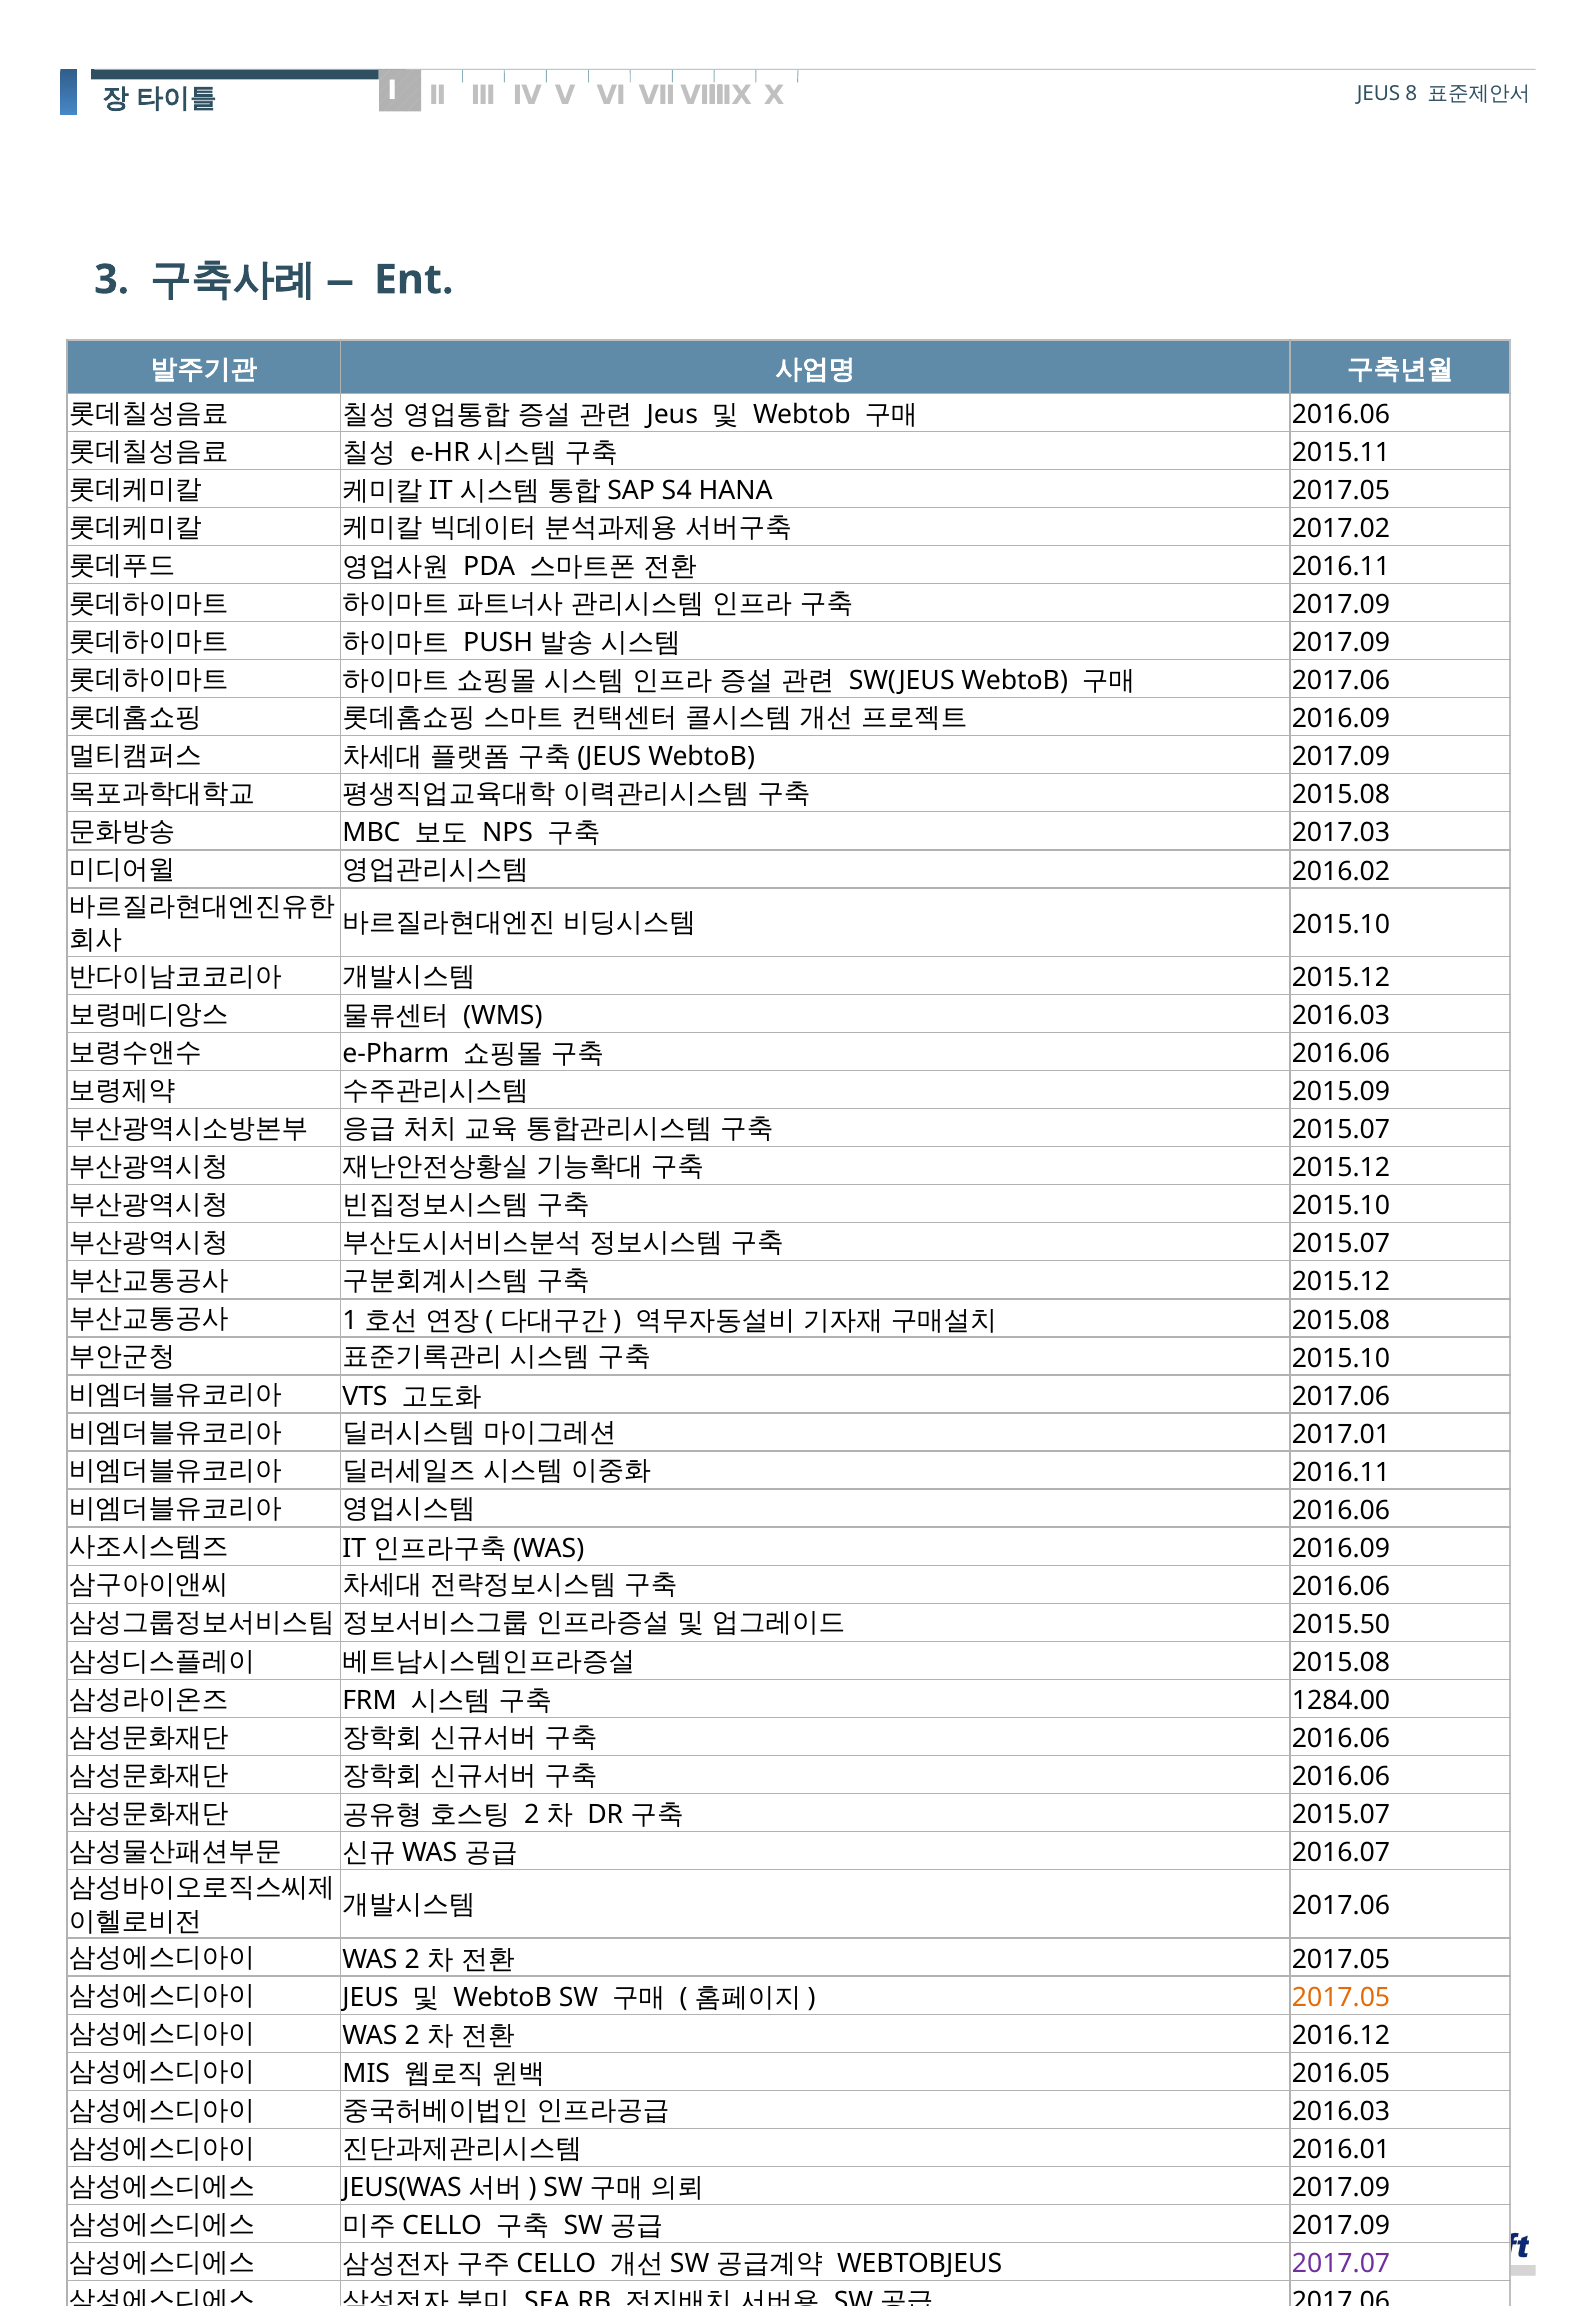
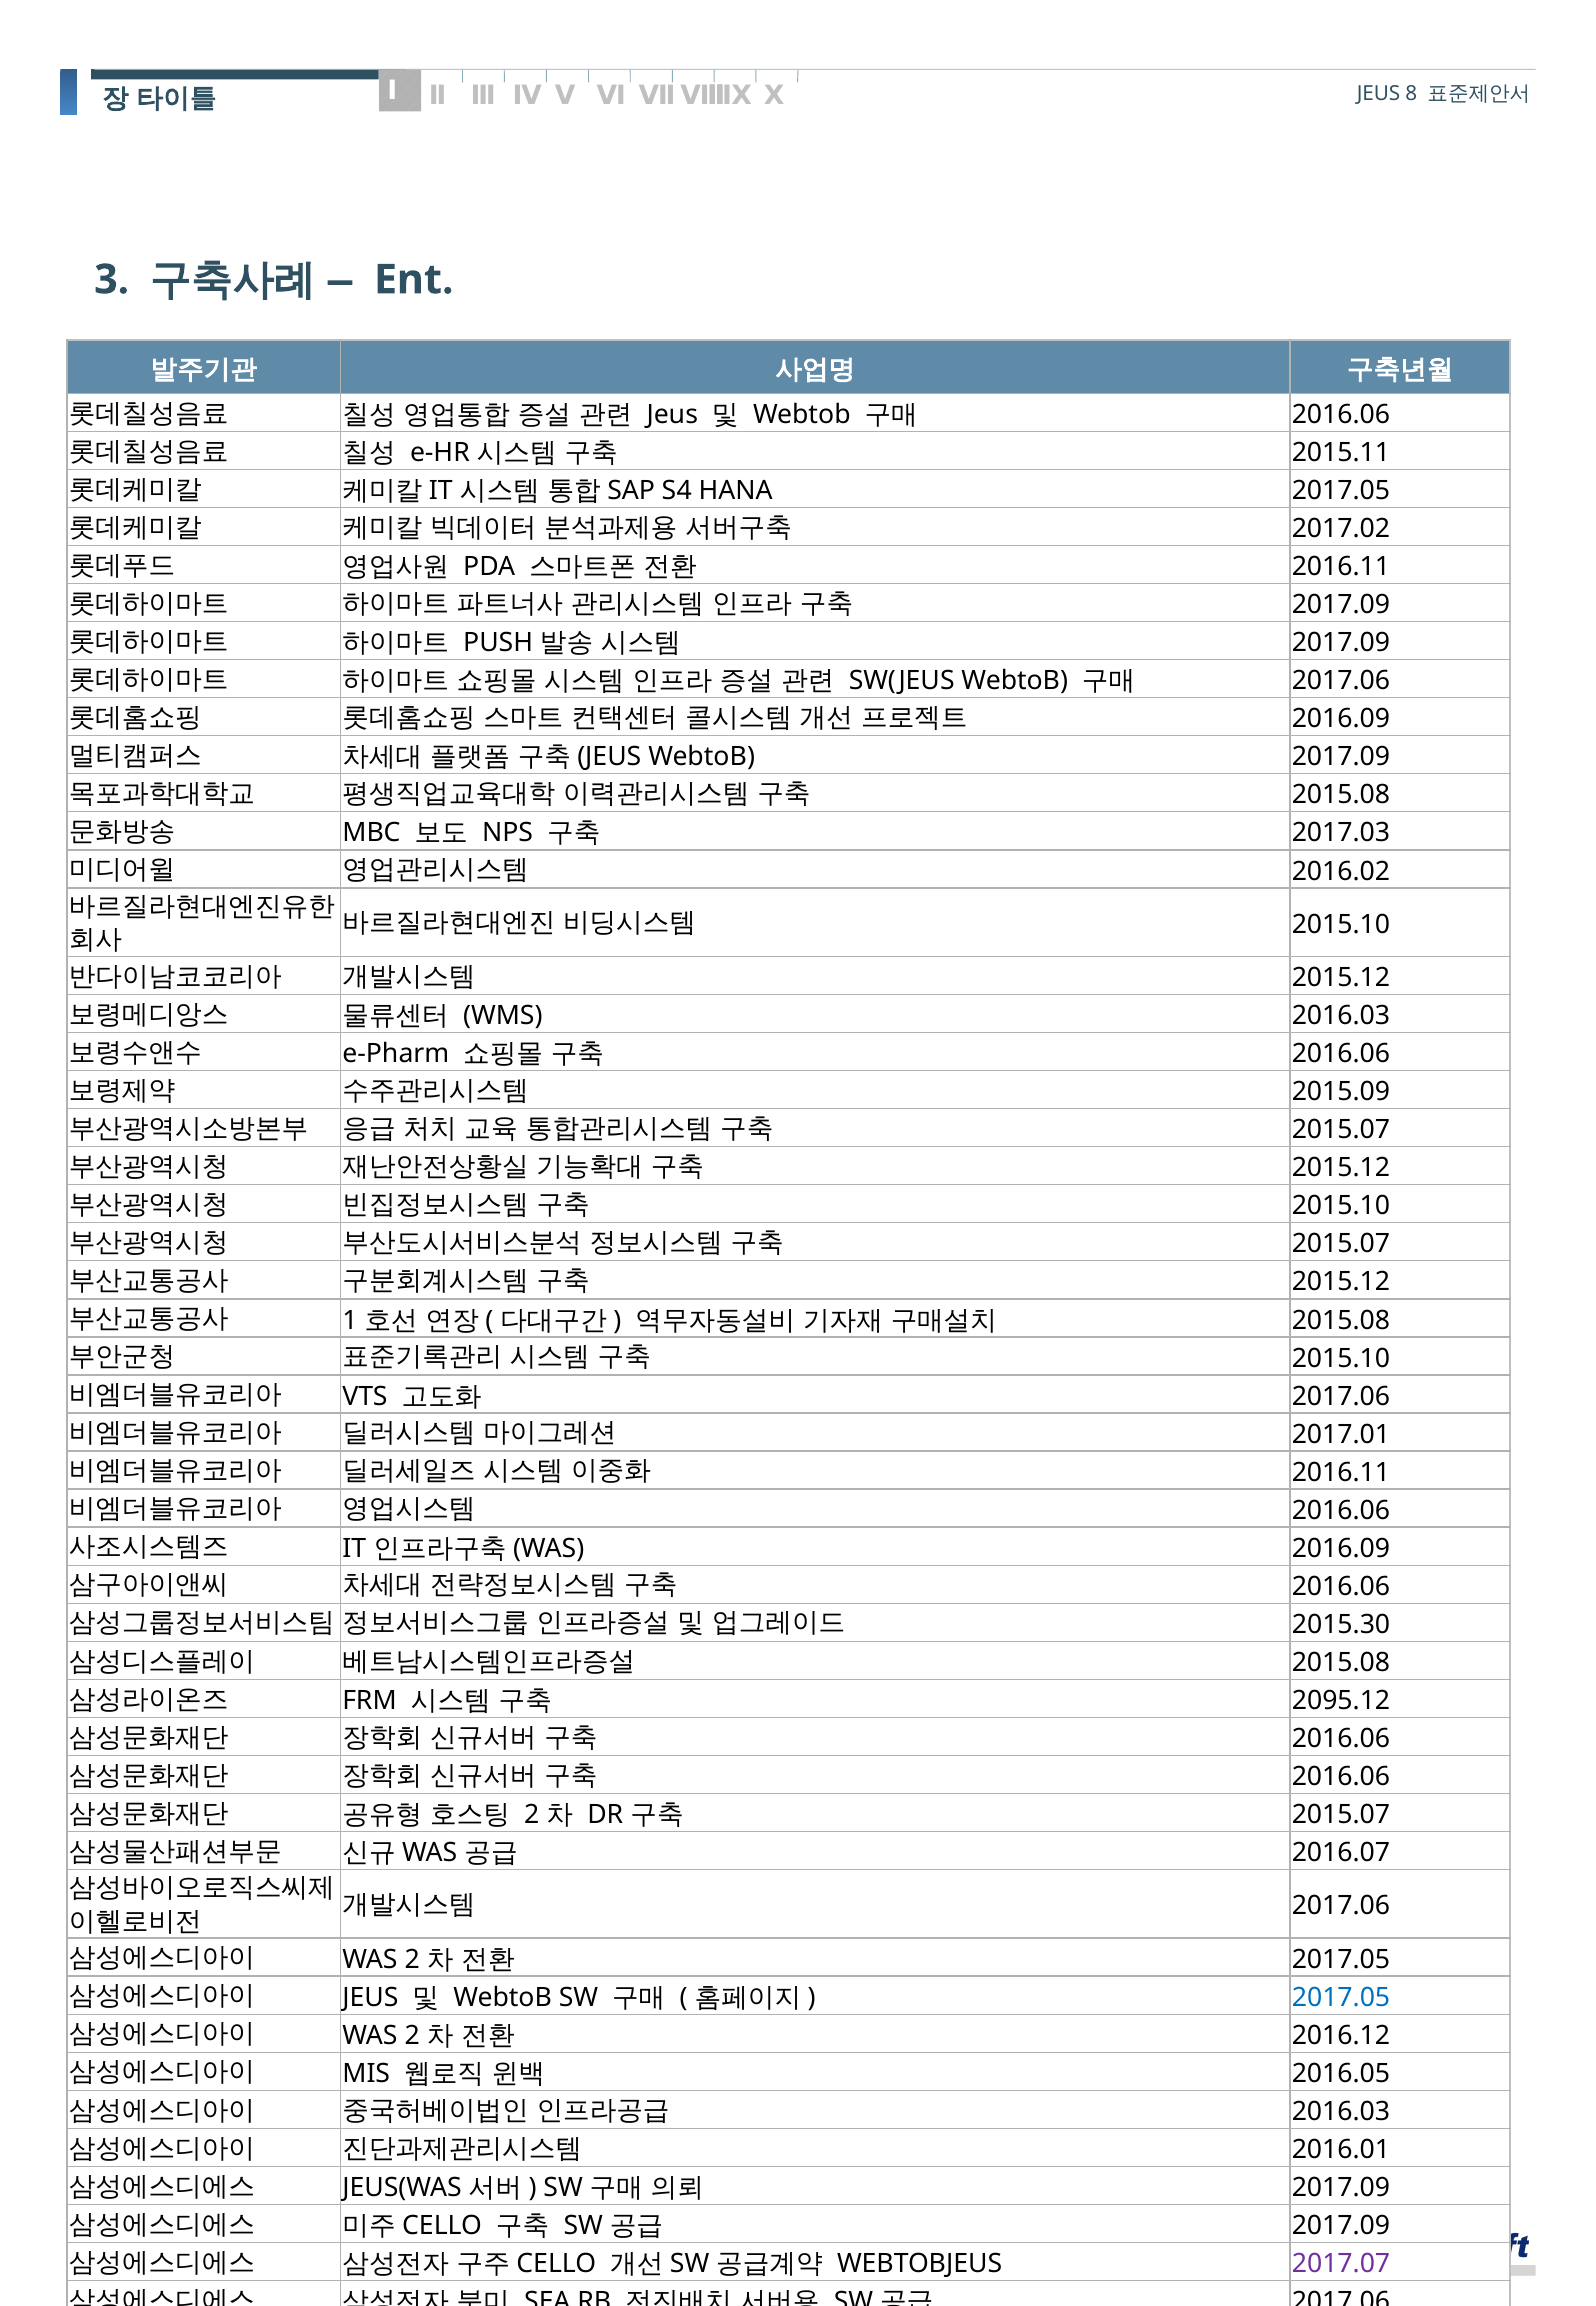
2015.50: 2015.50 -> 2015.30 (1341, 1624)
1284.00: 1284.00 -> 2095.12 (1341, 1700)
2017.05 colour: orange -> blue (1341, 1997)
